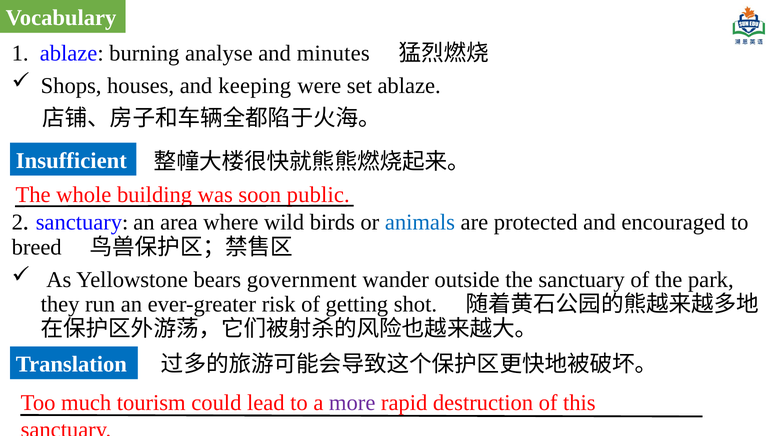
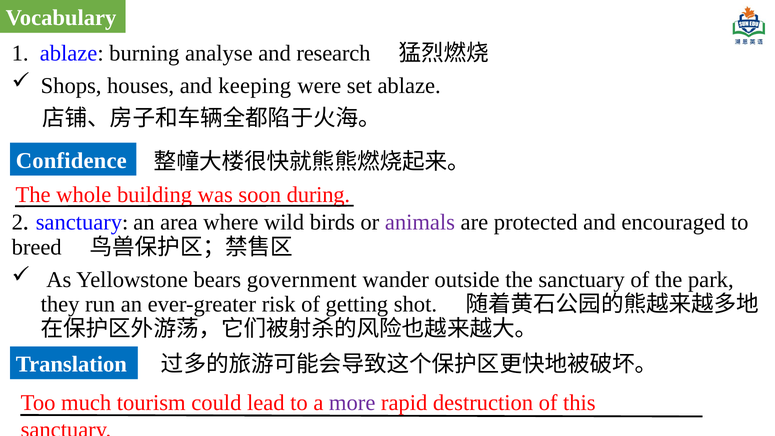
minutes: minutes -> research (333, 53)
Insufficient: Insufficient -> Confidence (71, 161)
public: public -> during (318, 195)
animals colour: blue -> purple (420, 222)
